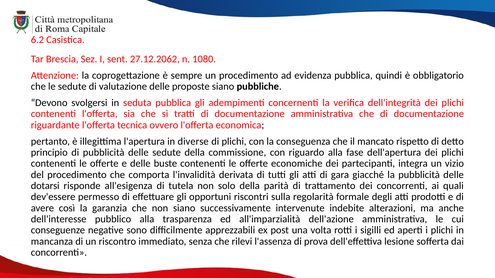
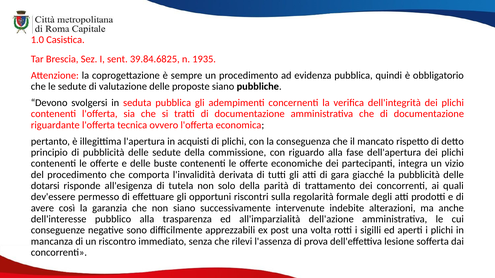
6.2: 6.2 -> 1.0 (37, 40)
27.12.2062: 27.12.2062 -> 39.84.6825 (155, 59)
1080: 1080 -> 1935 (204, 59)
diverse: diverse -> acquisti (193, 141)
